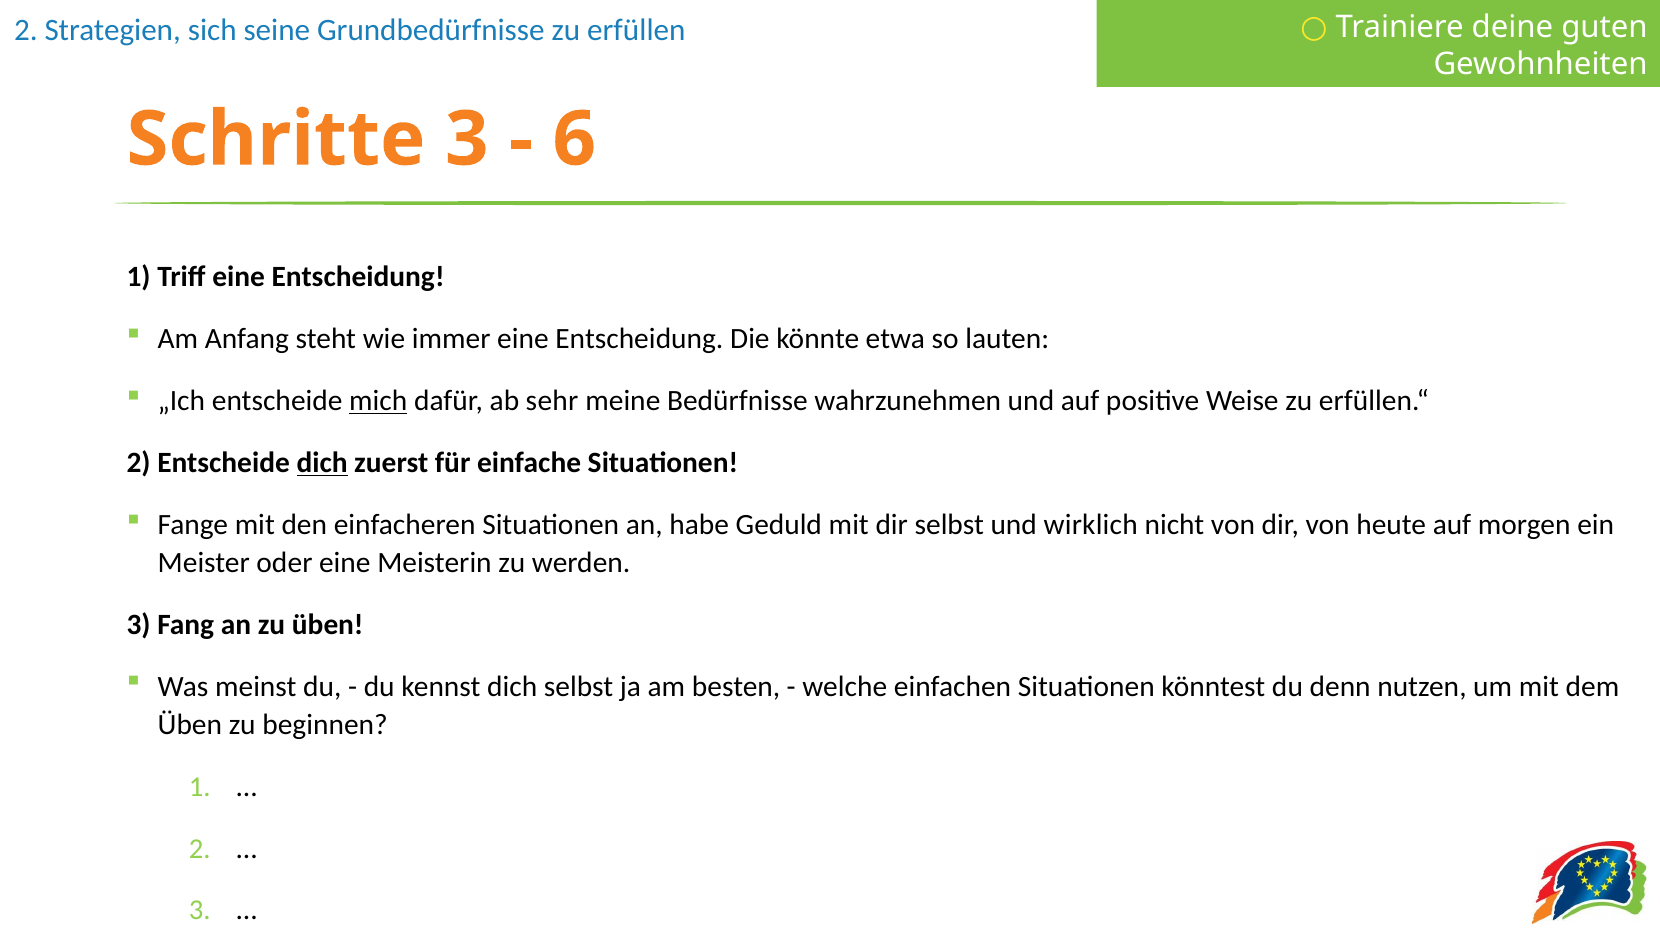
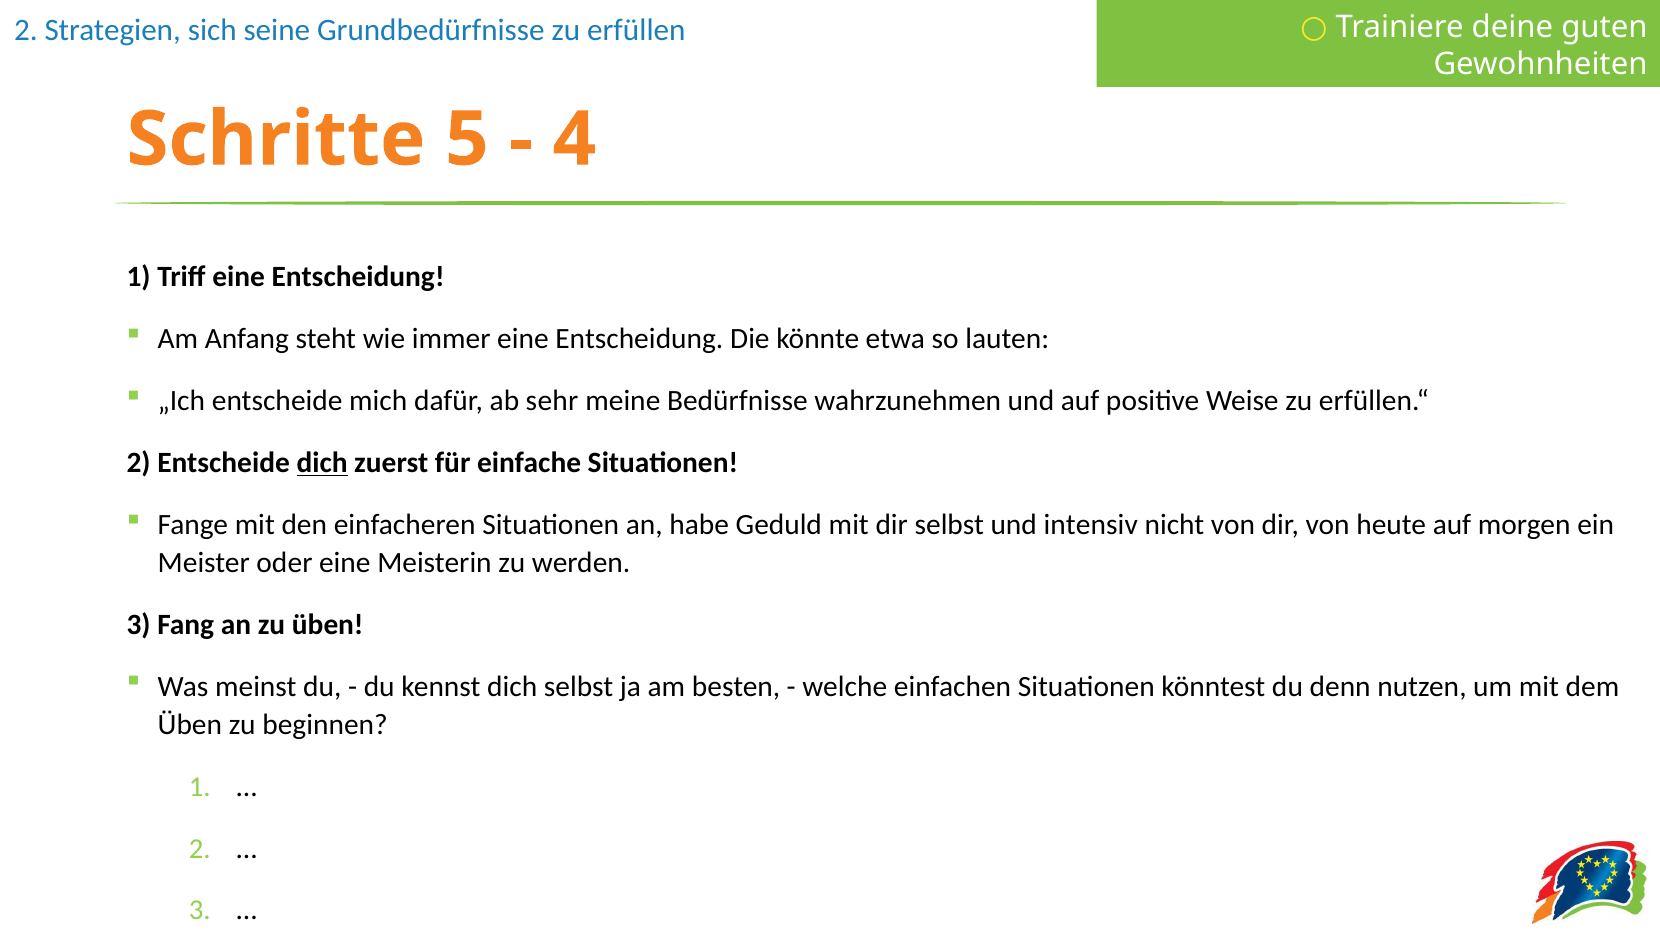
Schritte 3: 3 -> 5 (467, 139)
6: 6 -> 4 (574, 139)
mich underline: present -> none (378, 401)
wirklich: wirklich -> intensiv (1091, 525)
